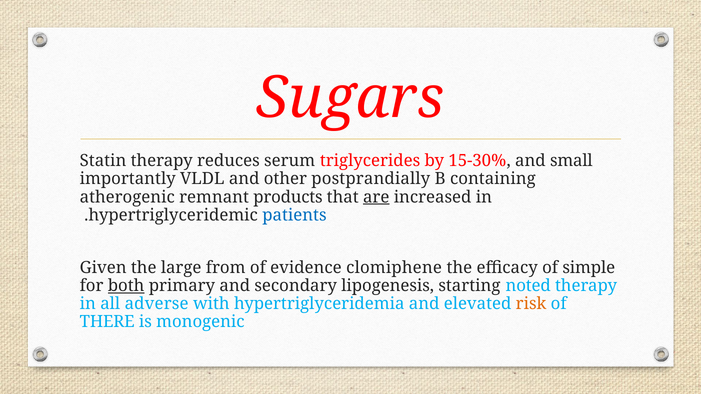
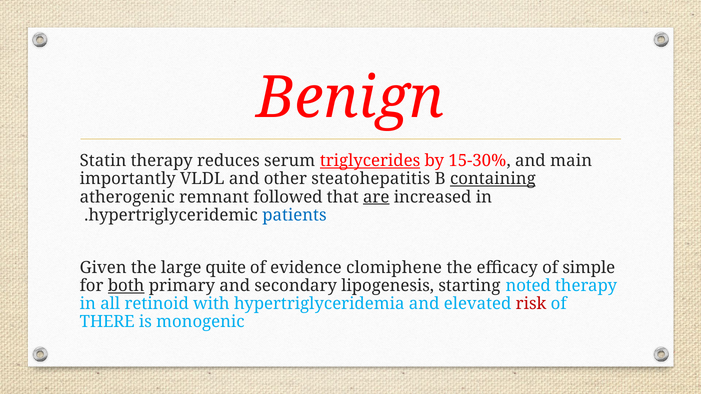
Sugars: Sugars -> Benign (350, 98)
triglycerides underline: none -> present (370, 161)
small: small -> main (571, 161)
postprandially: postprandially -> steatohepatitis (371, 179)
containing underline: none -> present (493, 179)
products: products -> followed (288, 197)
from: from -> quite (226, 268)
adverse: adverse -> retinoid (157, 304)
risk colour: orange -> red (531, 304)
